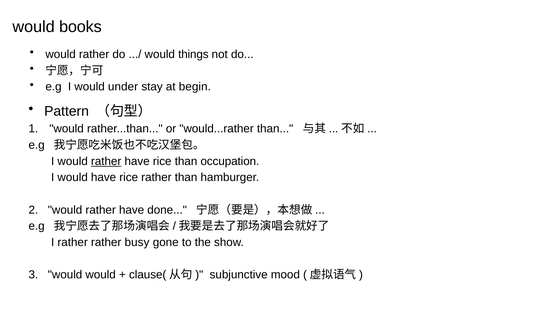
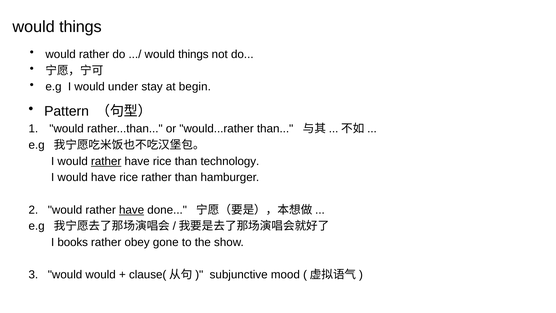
books: books -> things (80, 27)
occupation: occupation -> technology (230, 161)
have underline: none -> present (132, 210)
I rather: rather -> books (73, 242)
busy: busy -> obey (137, 242)
